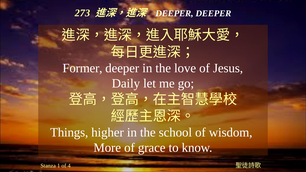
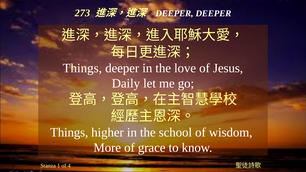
Former: Former -> Things (82, 68)
